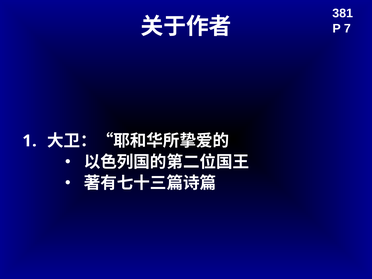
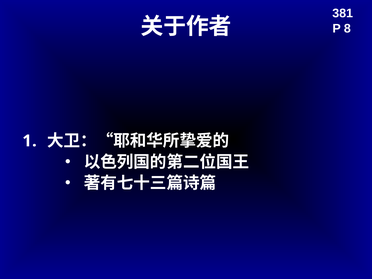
7: 7 -> 8 (347, 29)
